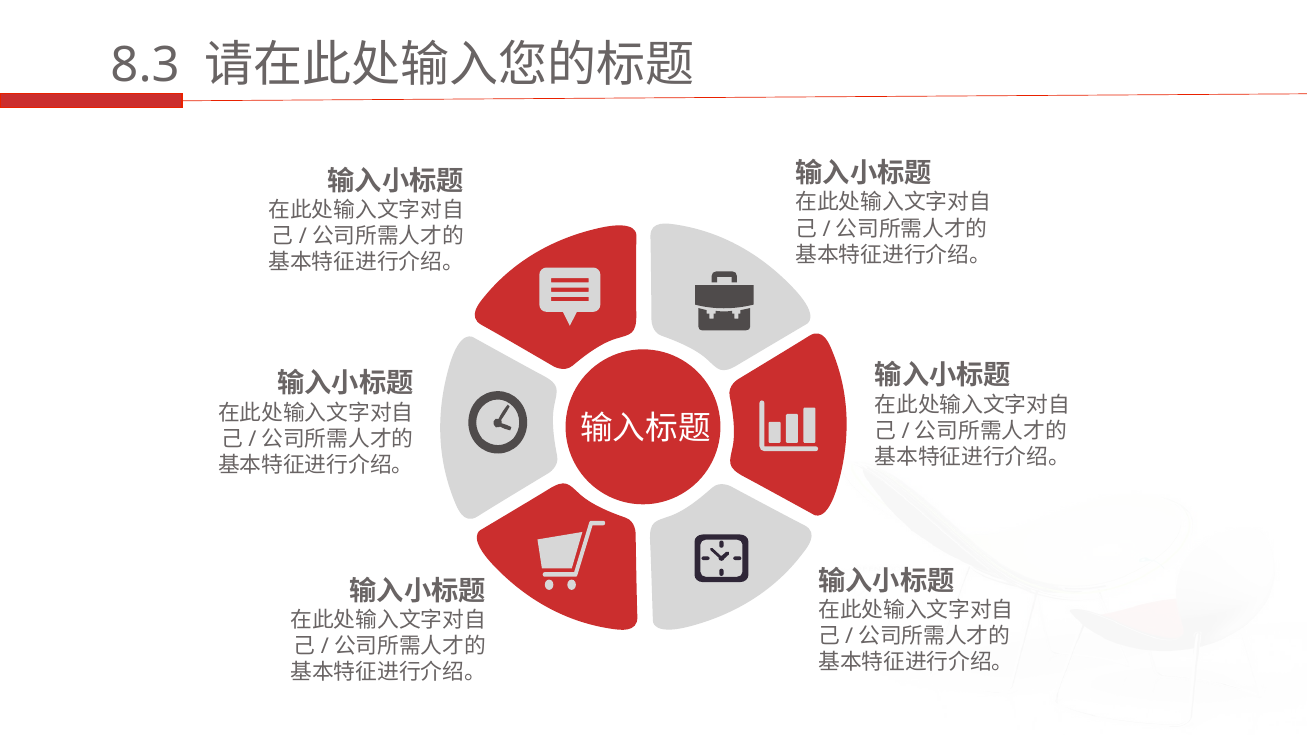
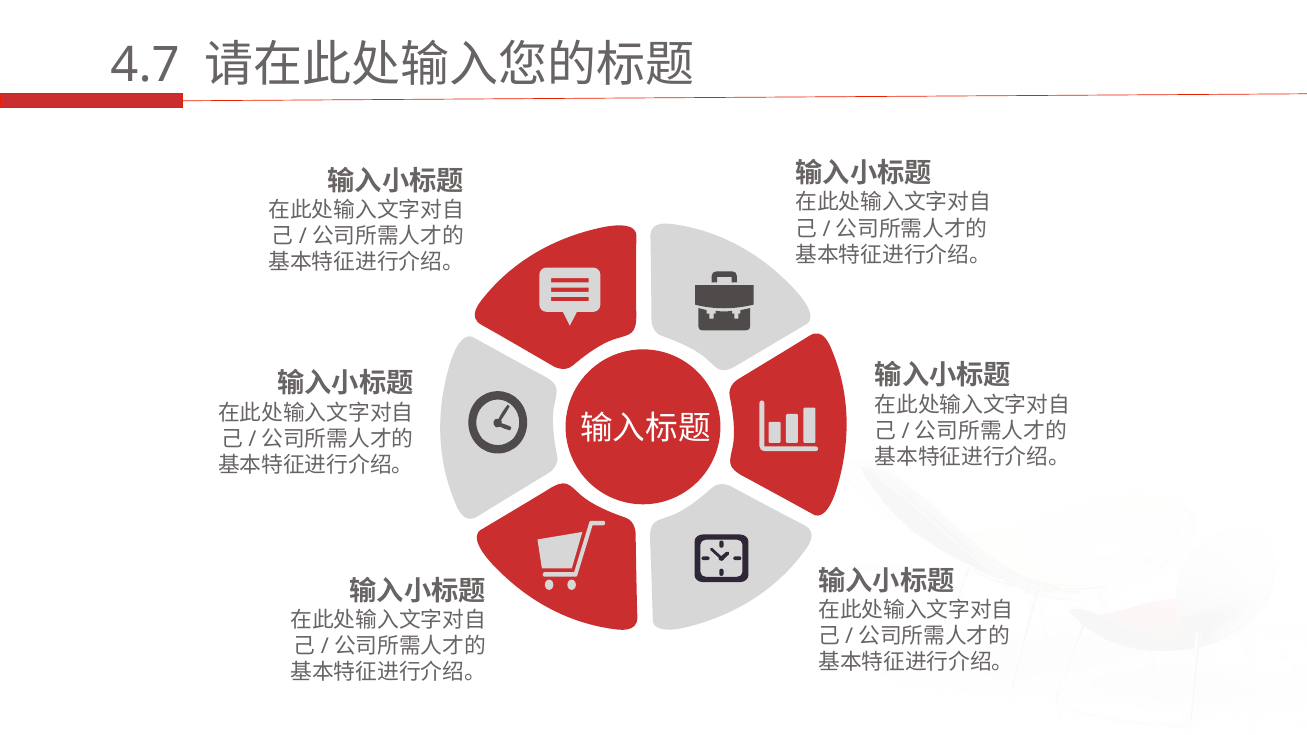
8.3: 8.3 -> 4.7 (145, 66)
